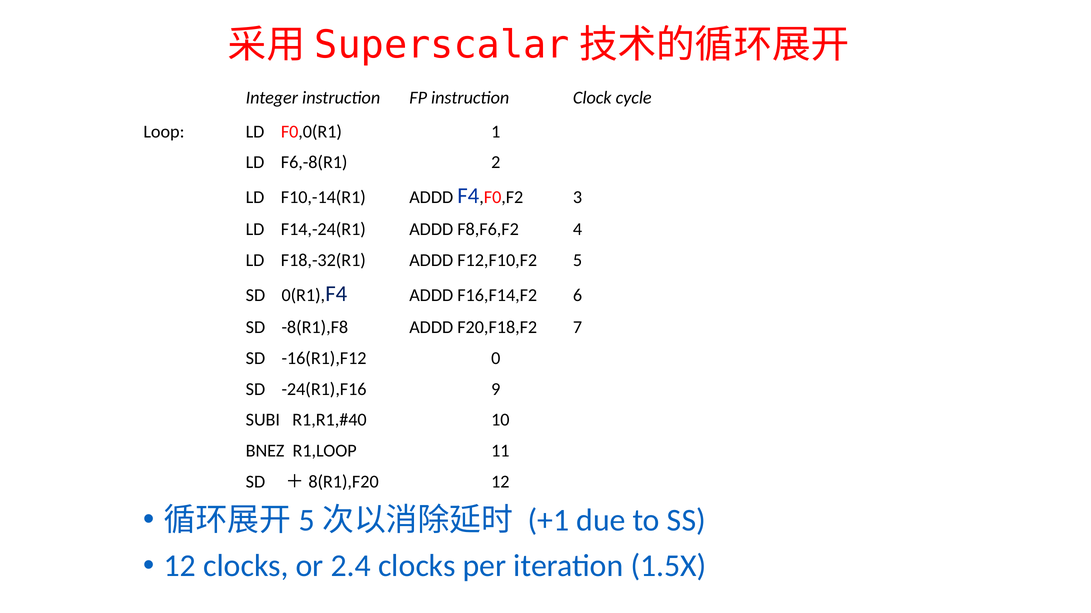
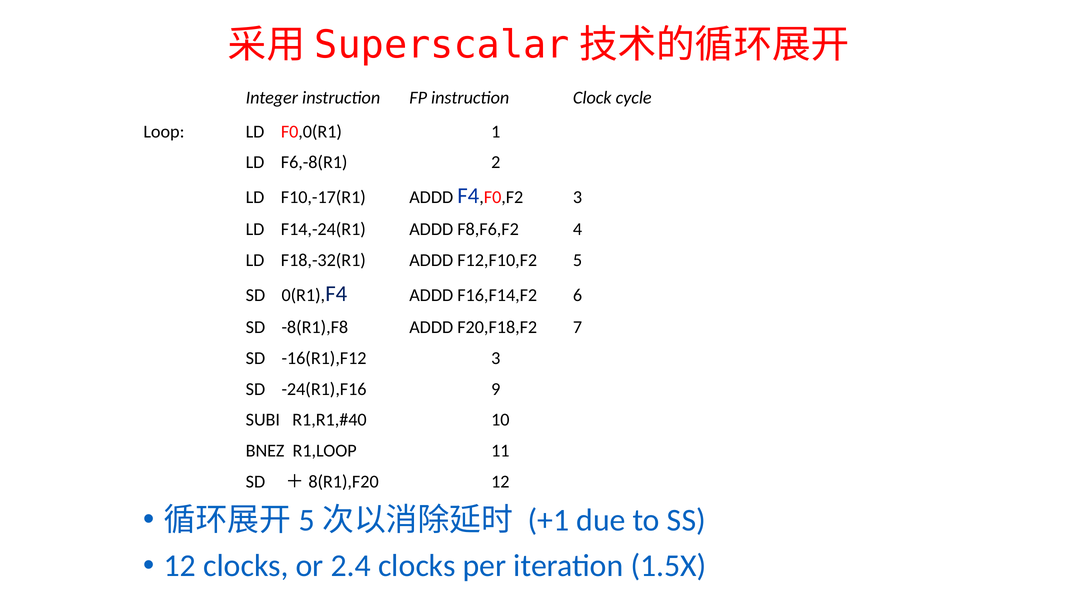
F10,-14(R1: F10,-14(R1 -> F10,-17(R1 (323, 198)
-16(R1),F12 0: 0 -> 3 (496, 358)
